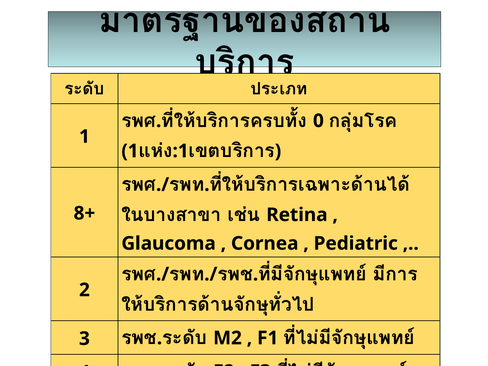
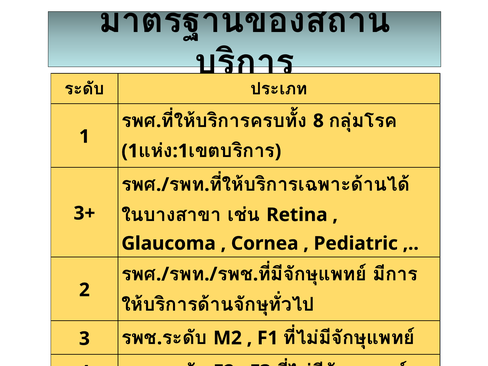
0: 0 -> 8 (318, 121)
8+: 8+ -> 3+ (84, 213)
